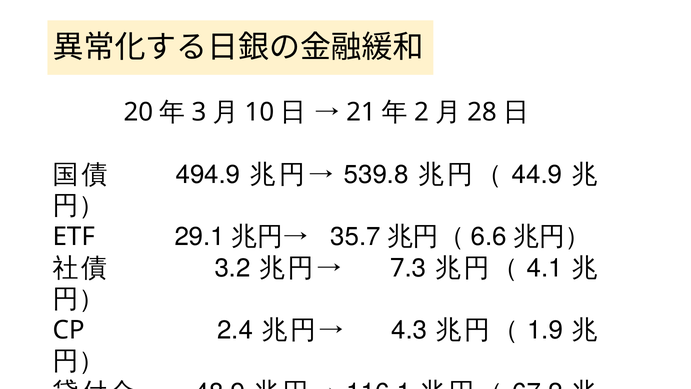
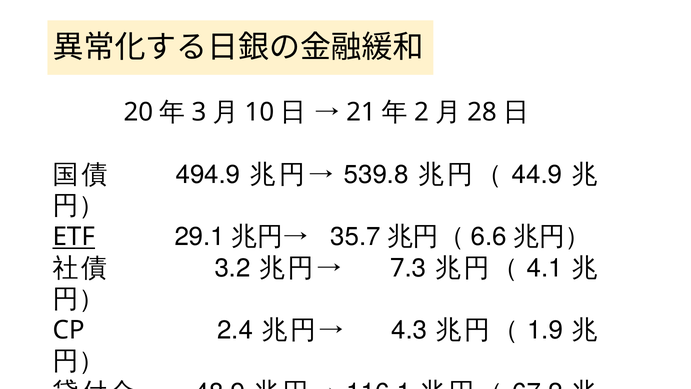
ETF underline: none -> present (74, 237)
